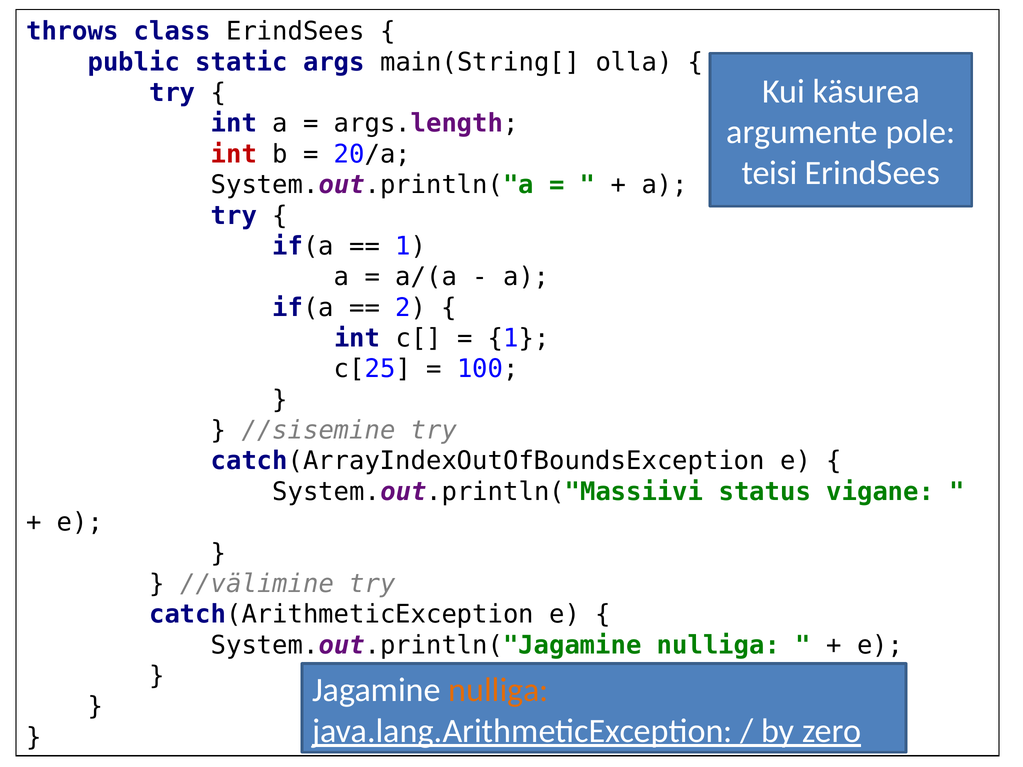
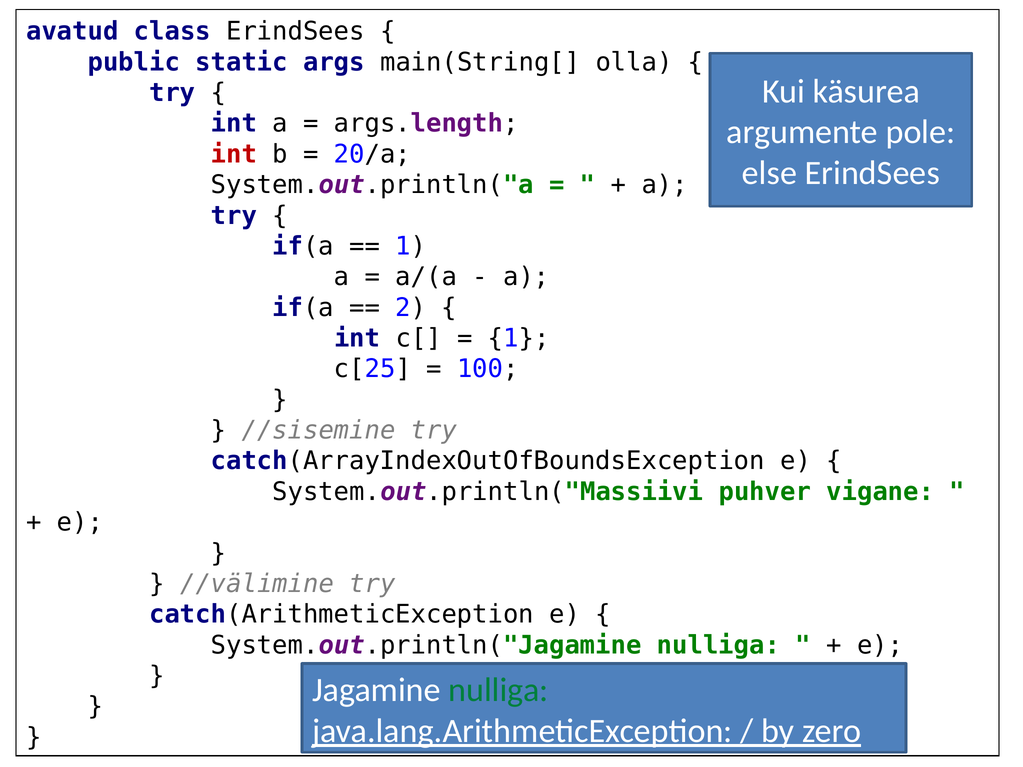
throws: throws -> avatud (72, 32)
teisi: teisi -> else (769, 173)
status: status -> puhver (765, 492)
nulliga colour: orange -> green (499, 690)
